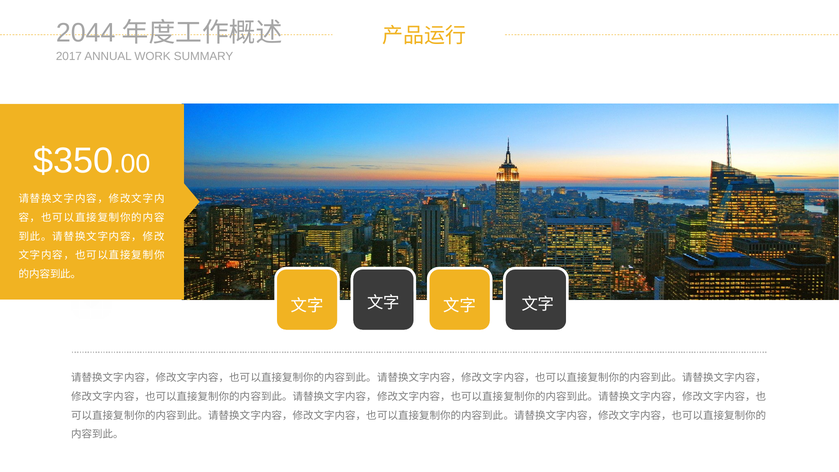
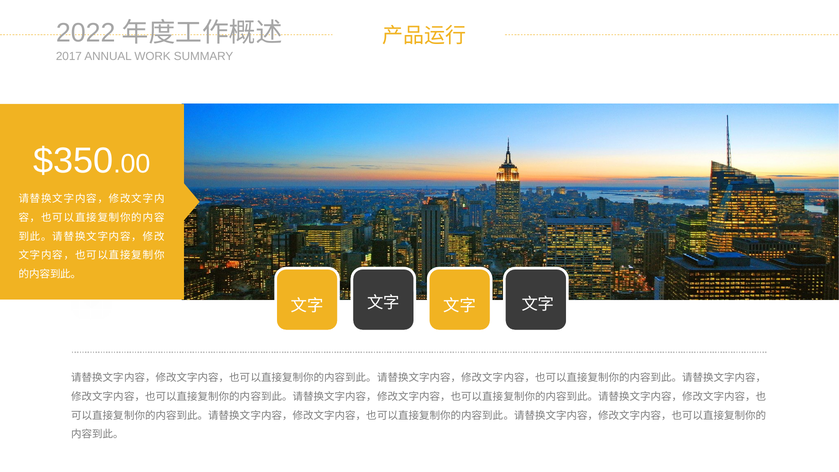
2044: 2044 -> 2022 (86, 33)
